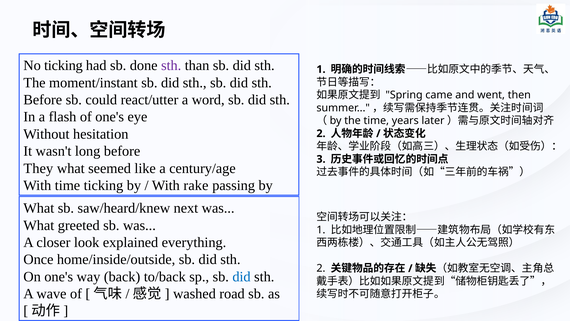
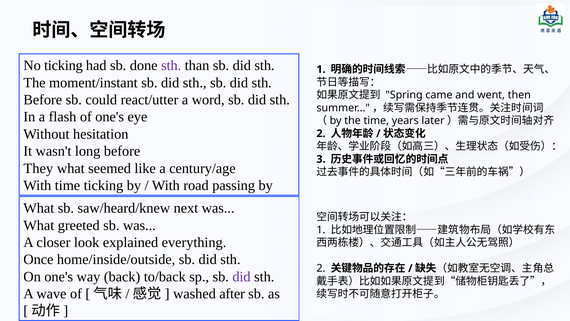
rake: rake -> road (196, 185)
did colour: blue -> purple (242, 276)
road: road -> after (232, 293)
